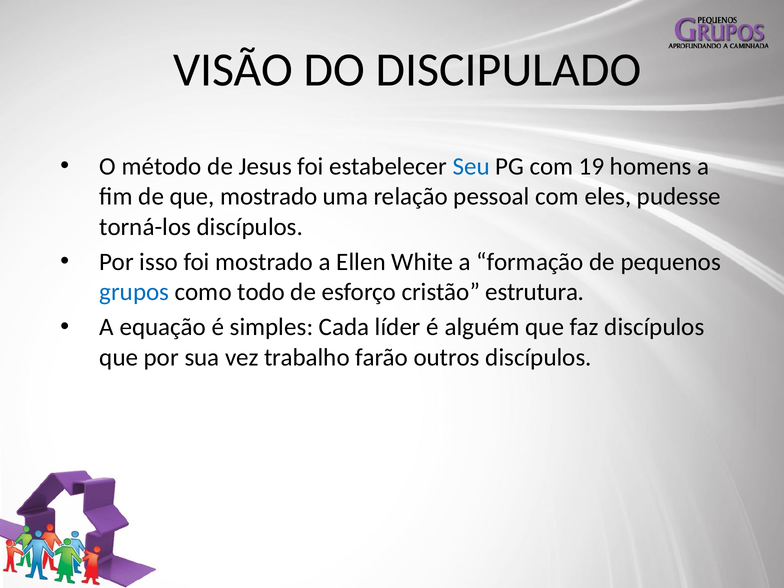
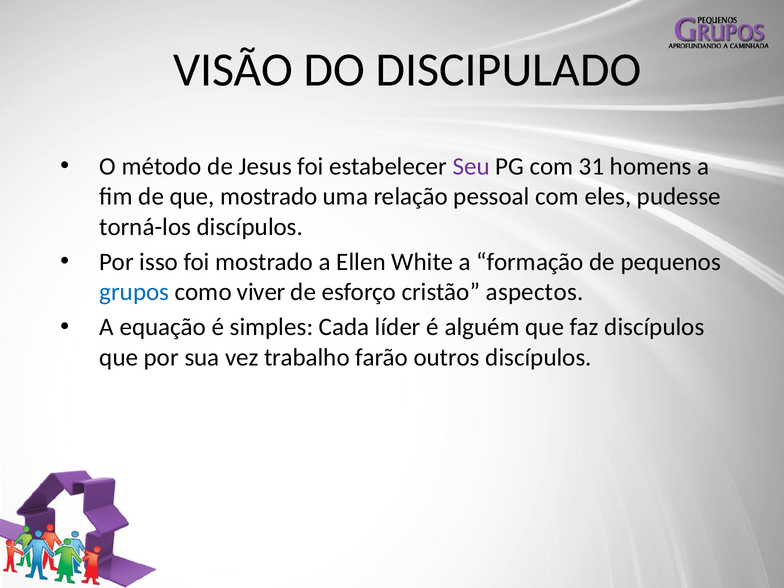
Seu colour: blue -> purple (471, 167)
19: 19 -> 31 (592, 167)
todo: todo -> viver (261, 292)
estrutura: estrutura -> aspectos (535, 292)
